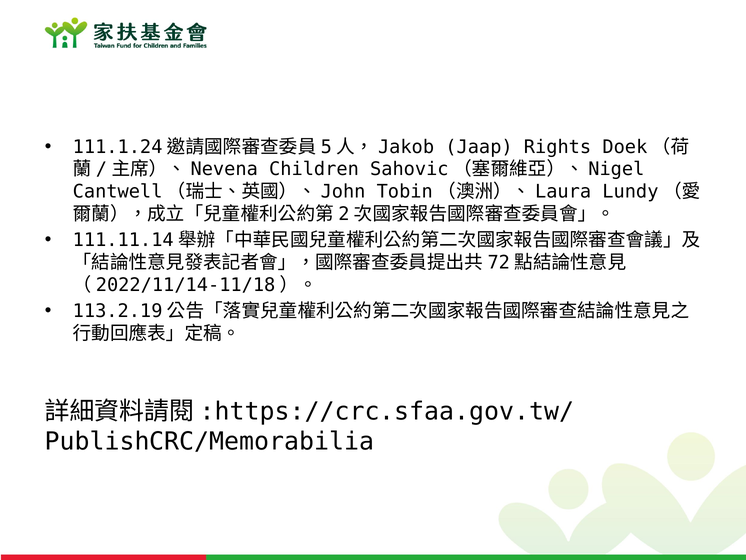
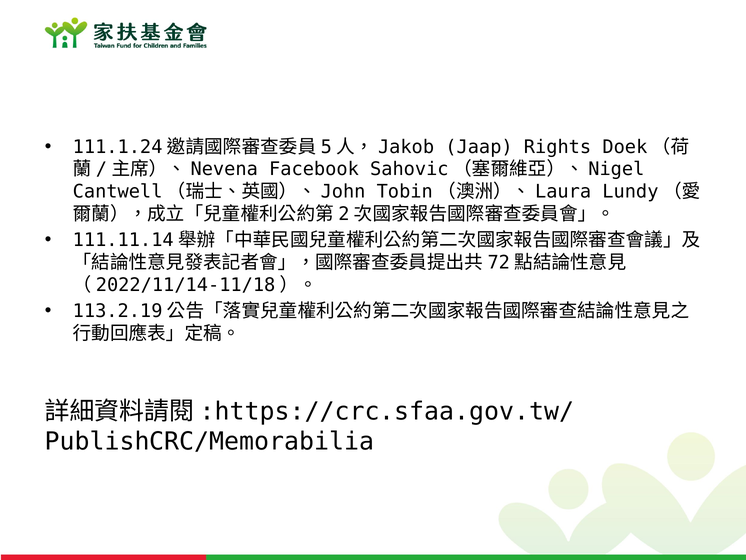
Children: Children -> Facebook (314, 169)
